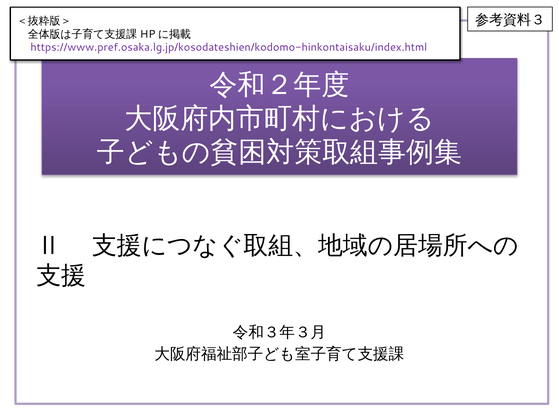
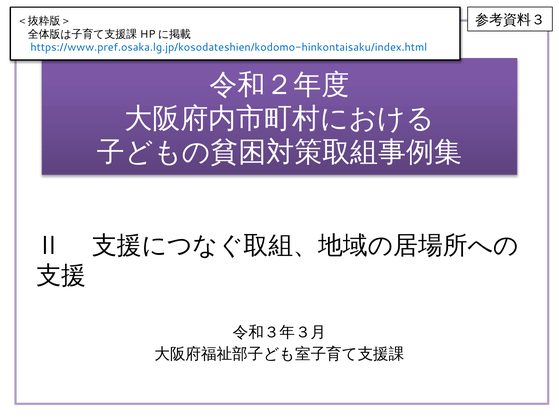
https://www.pref.osaka.lg.jp/kosodateshien/kodomo-hinkontaisaku/index.html colour: purple -> blue (229, 47)
